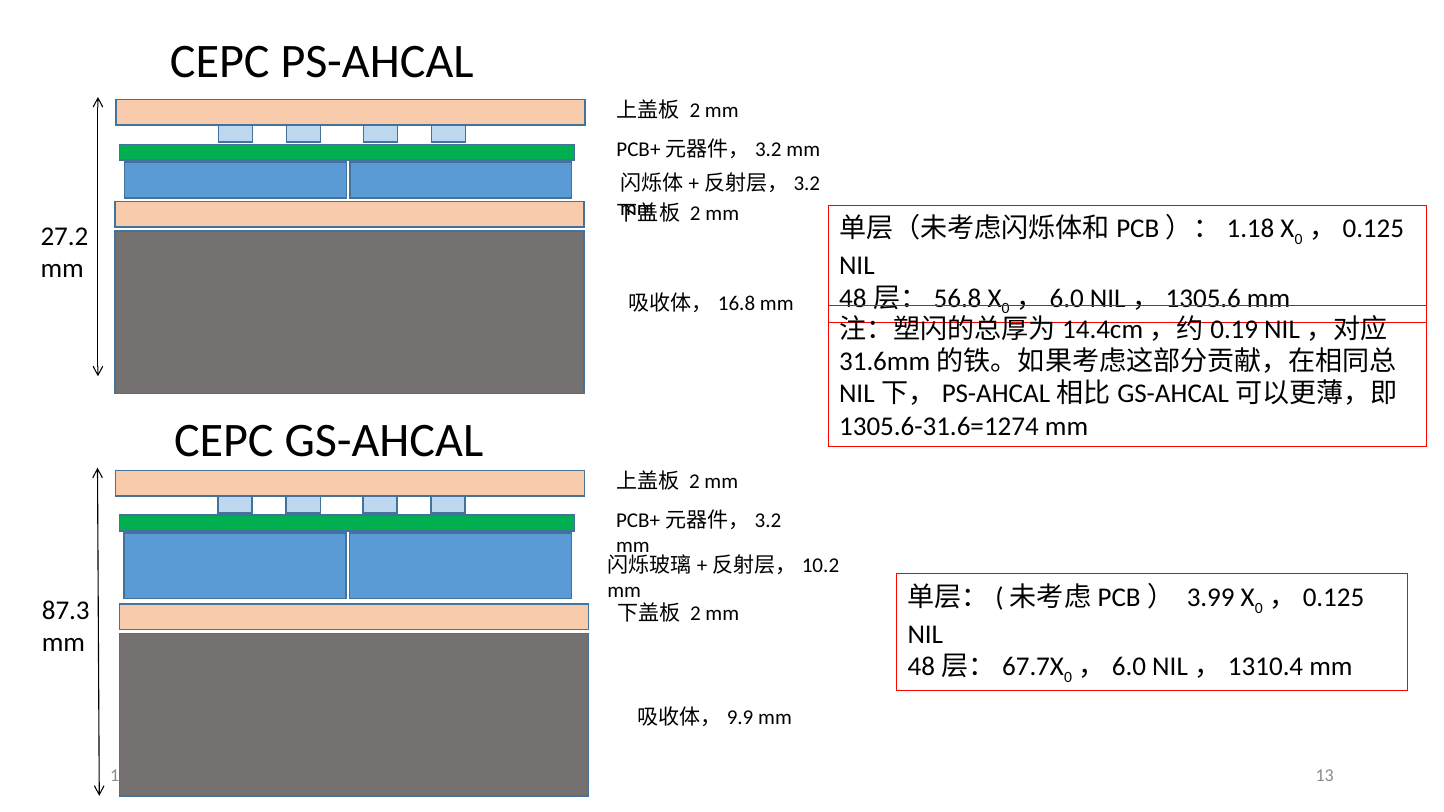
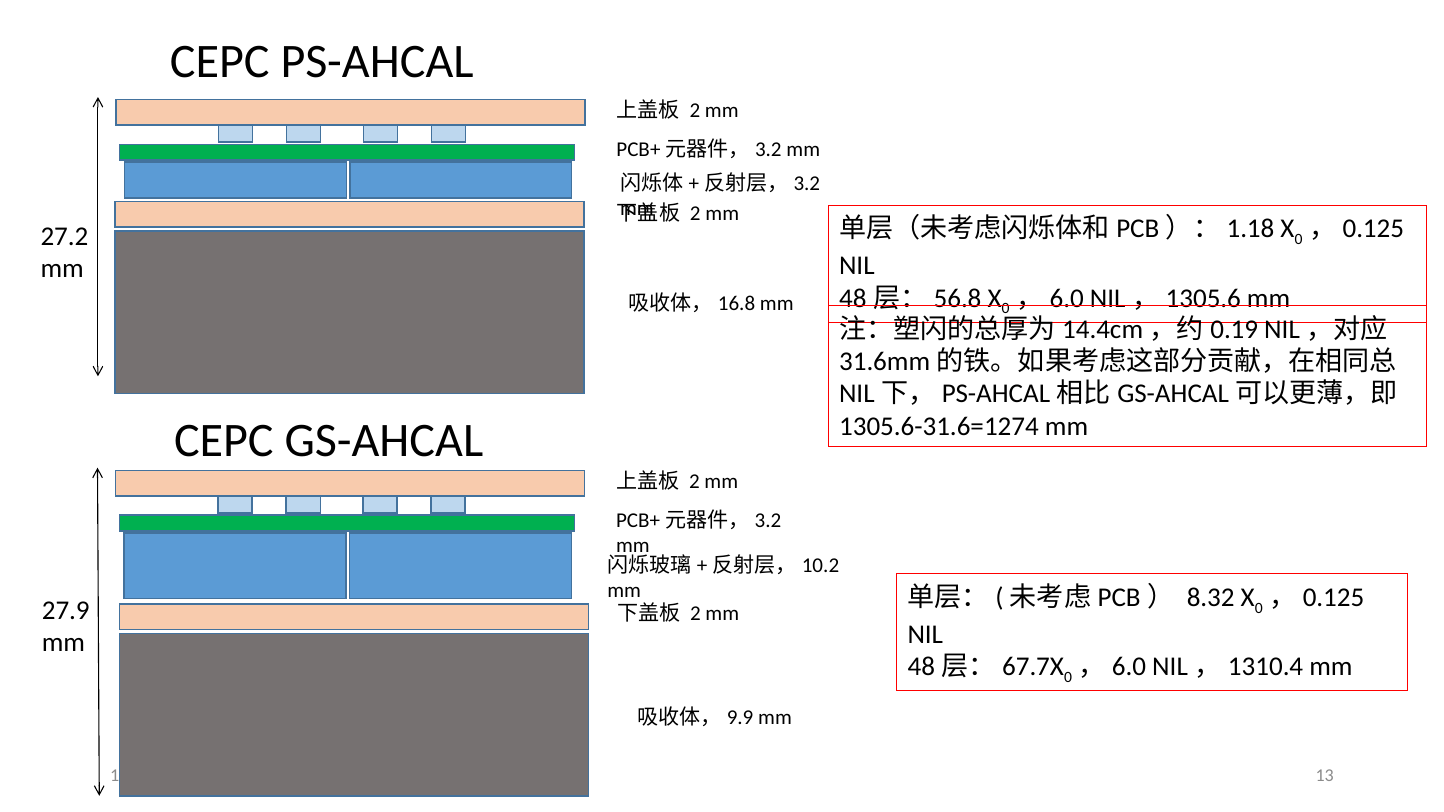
3.99: 3.99 -> 8.32 (1211, 598)
87.3: 87.3 -> 27.9 (66, 611)
